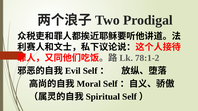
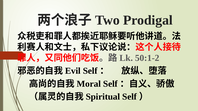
78:1-2: 78:1-2 -> 50:1-2 (147, 58)
